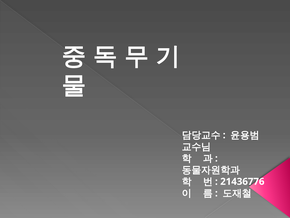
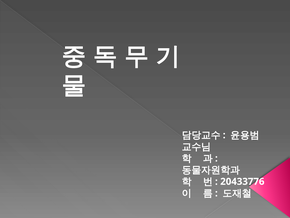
21436776: 21436776 -> 20433776 (242, 181)
